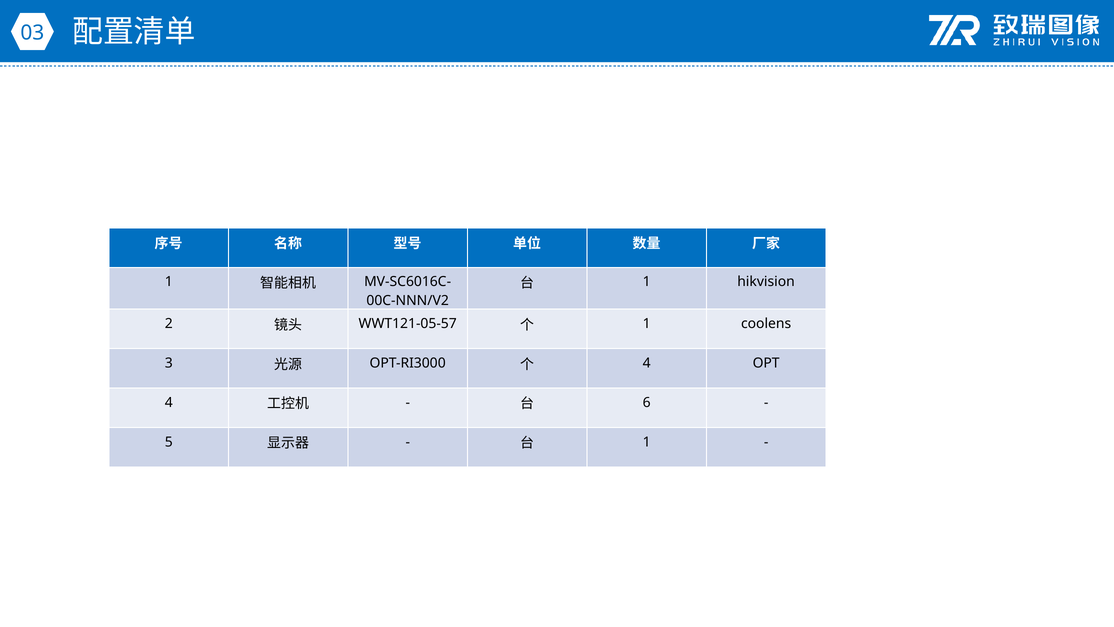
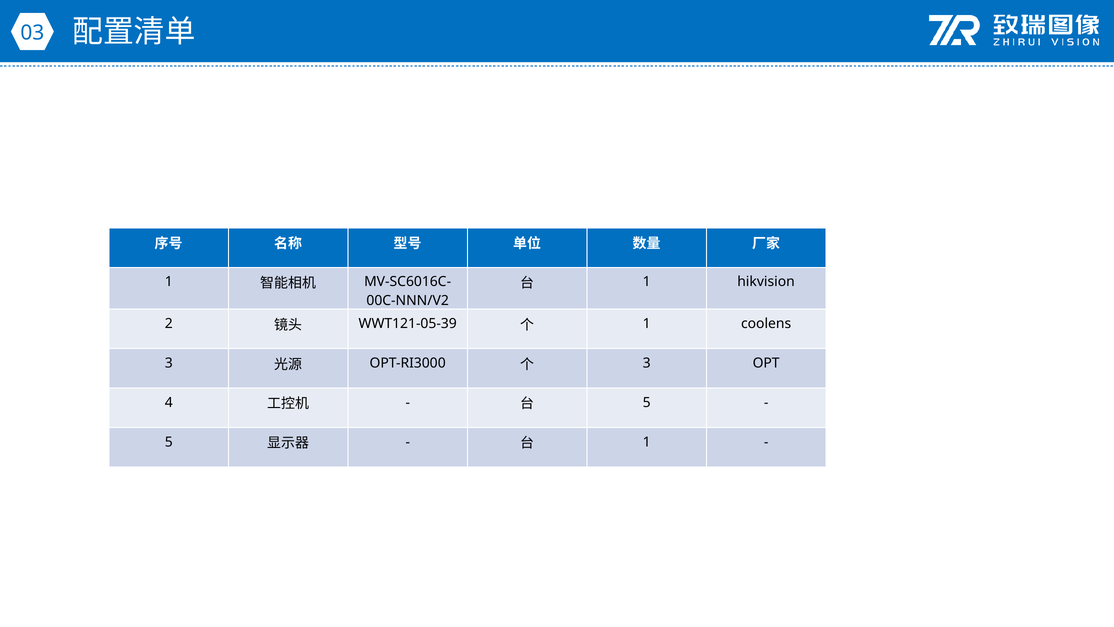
WWT121-05-57: WWT121-05-57 -> WWT121-05-39 (408, 324)
4: 4 -> 3 (647, 363)
6: 6 -> 5 (647, 402)
